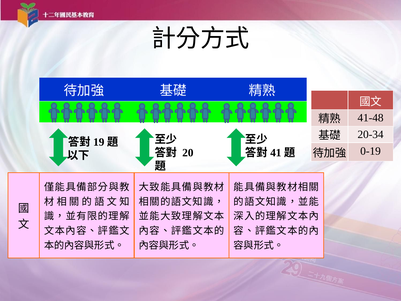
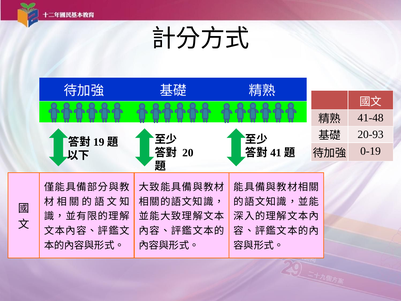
20-34: 20-34 -> 20-93 (371, 134)
